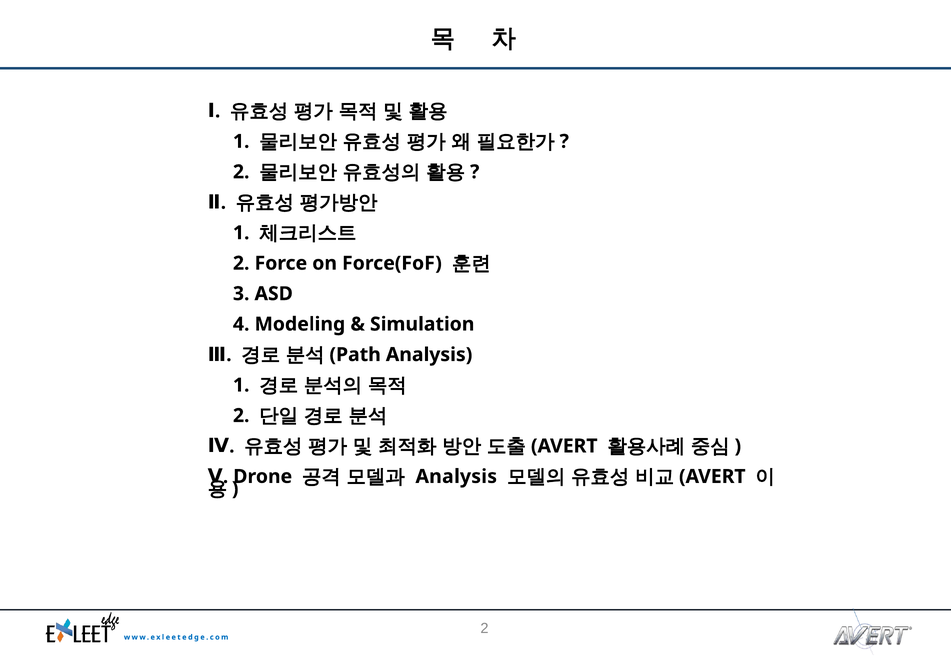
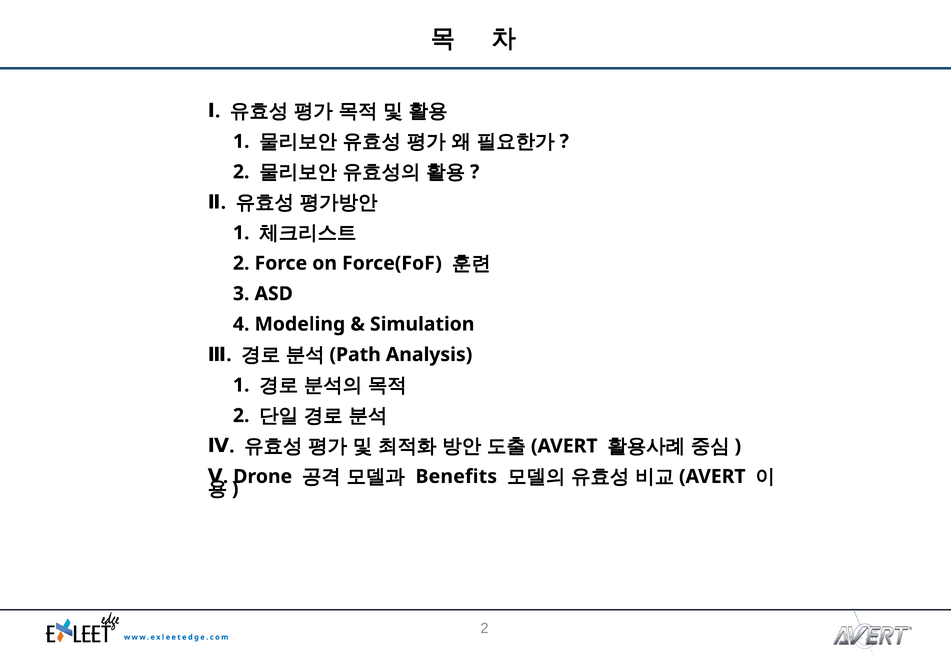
Analysis: Analysis -> Benefits (456, 477)
